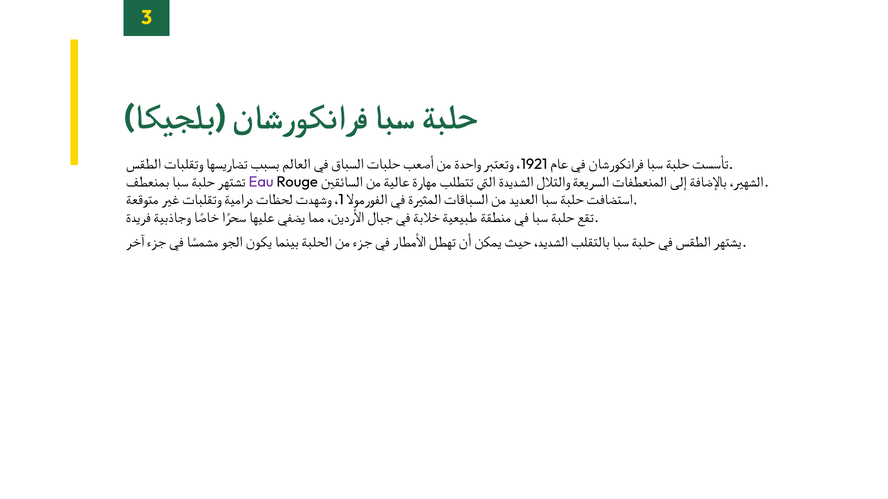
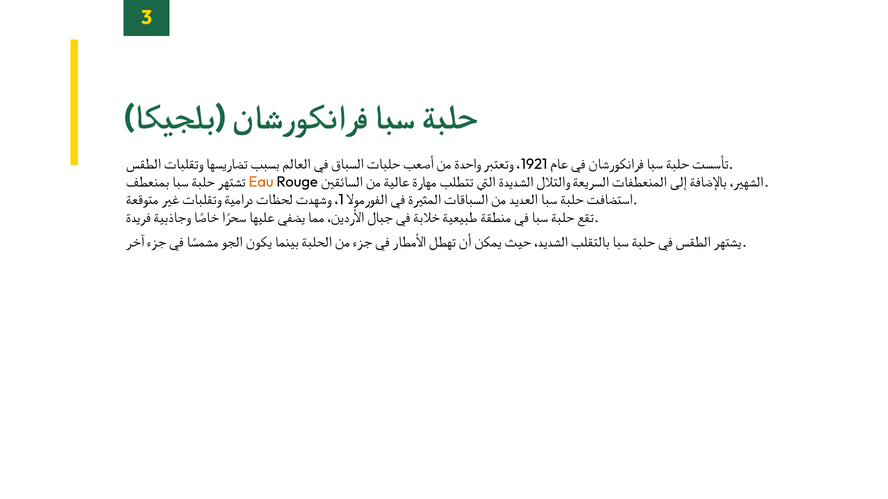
Eau colour: purple -> orange (261, 182)
